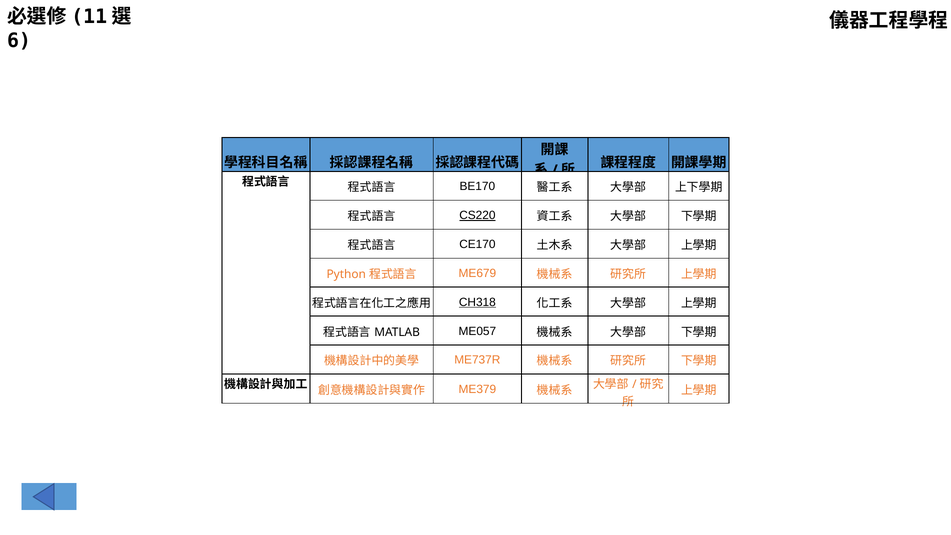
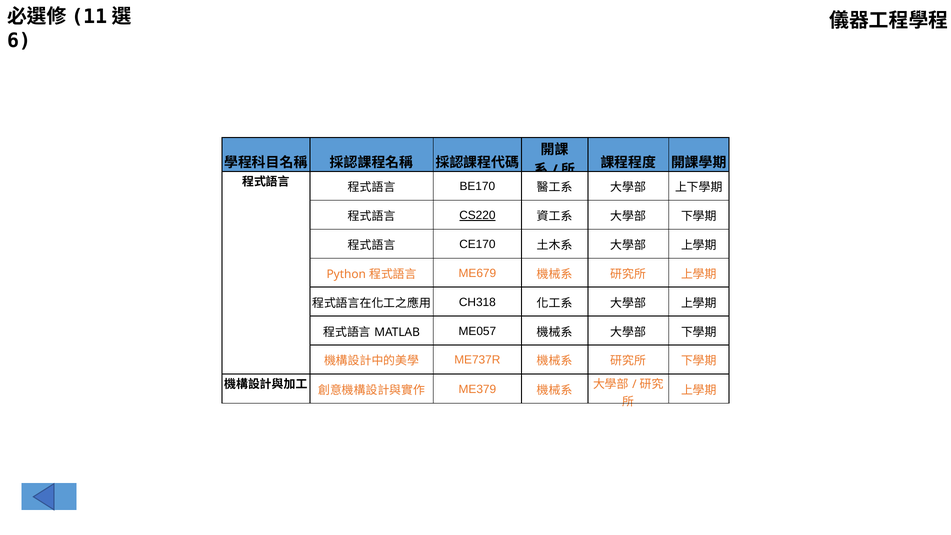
CH318 underline: present -> none (477, 302)
